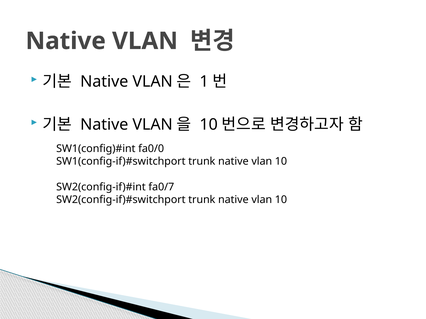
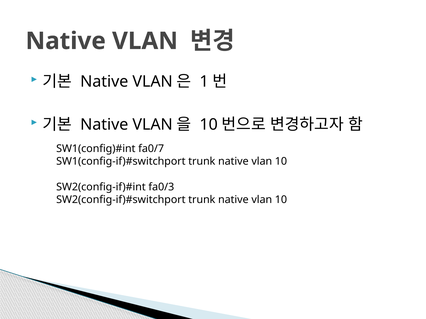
fa0/0: fa0/0 -> fa0/7 (151, 149)
fa0/7: fa0/7 -> fa0/3 (161, 187)
